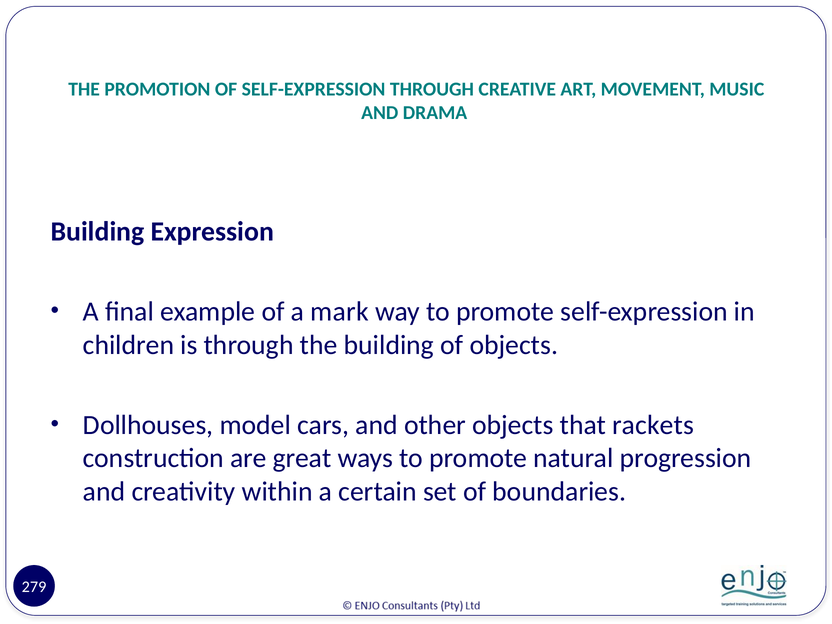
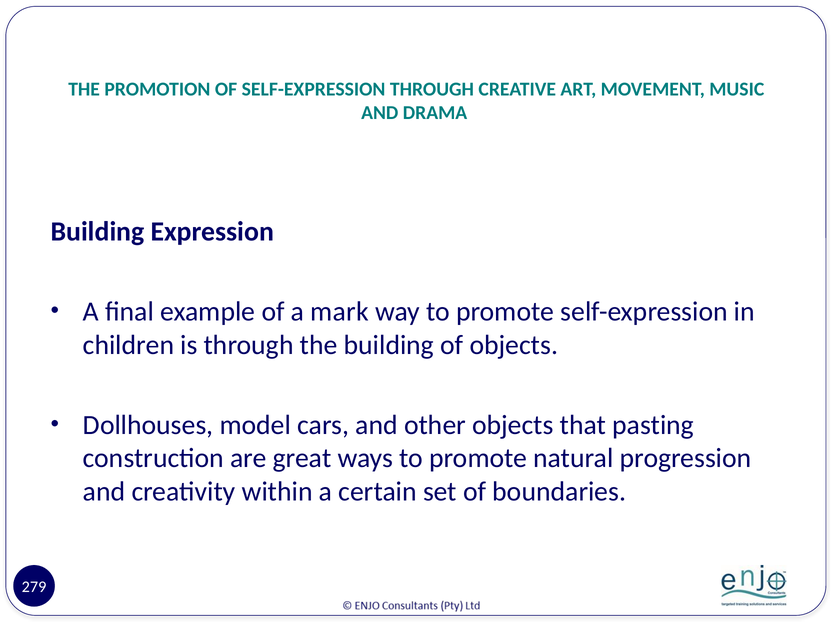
rackets: rackets -> pasting (653, 425)
